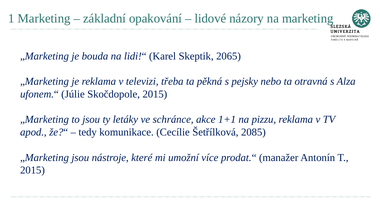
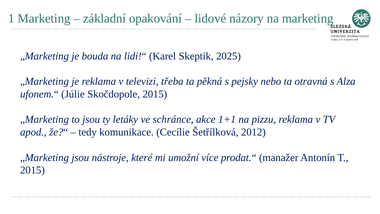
2065: 2065 -> 2025 (229, 56)
2085: 2085 -> 2012 (253, 132)
